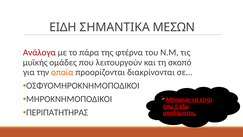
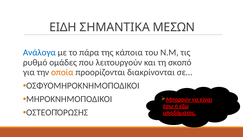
Ανάλογα colour: red -> blue (39, 52)
φτέρνα: φτέρνα -> κάποια (129, 52)
μυϊκής: μυϊκής -> ρυθμό (35, 62)
ΠΕΡΙΠΑΤΗΤΗΡΑΣ: ΠΕΡΙΠΑΤΗΤΗΡΑΣ -> ΟΣΤΕΟΠΌΡΩΣΗΣ (57, 112)
